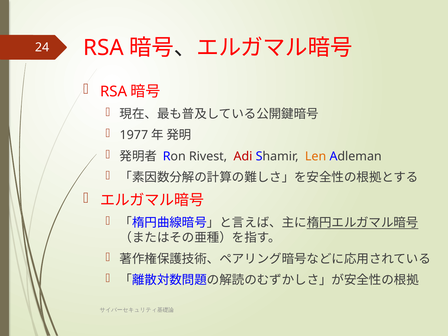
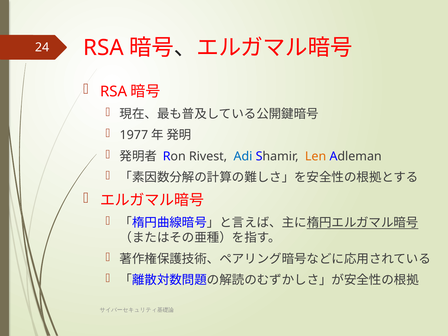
Adi colour: red -> blue (243, 156)
